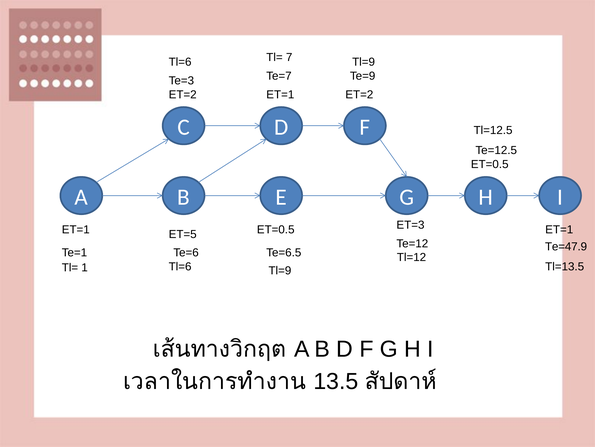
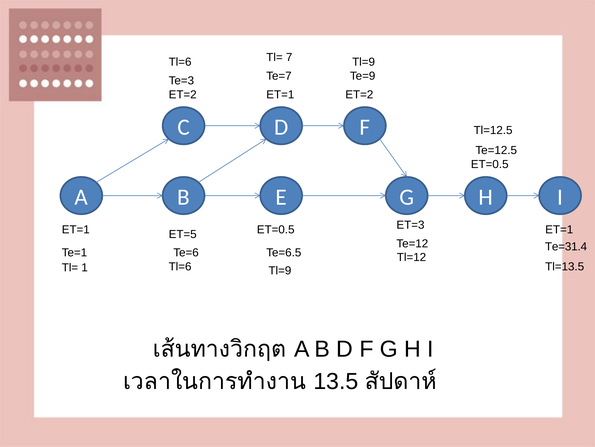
Te=47.9: Te=47.9 -> Te=31.4 (566, 246)
